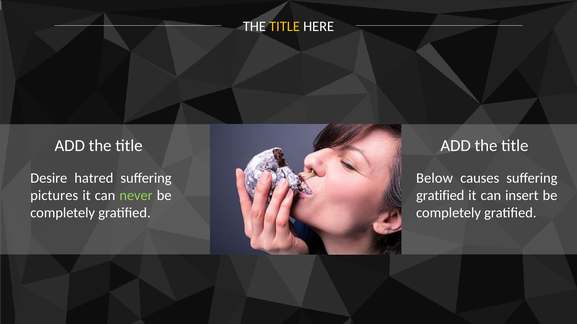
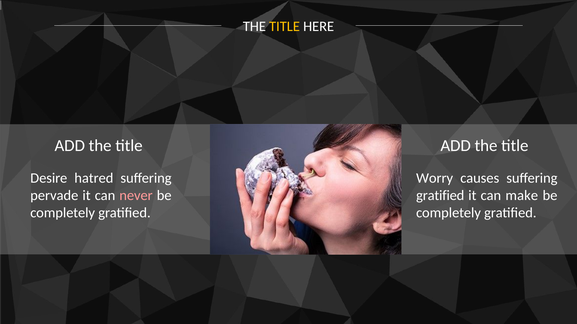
Below: Below -> Worry (435, 178)
pictures: pictures -> pervade (54, 196)
never colour: light green -> pink (136, 196)
insert: insert -> make (522, 196)
